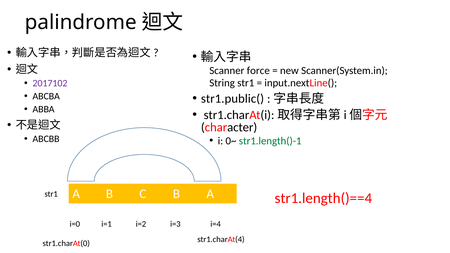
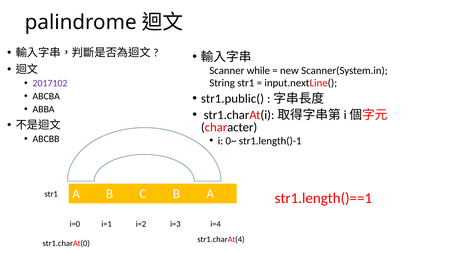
force: force -> while (258, 71)
str1.length()-1 colour: green -> black (270, 141)
str1.length()==4: str1.length()==4 -> str1.length()==1 (323, 198)
